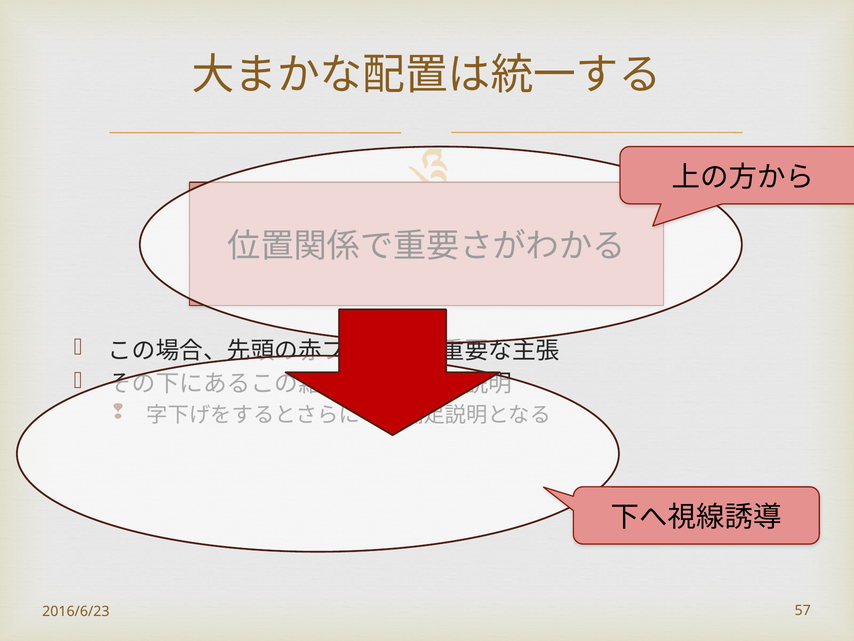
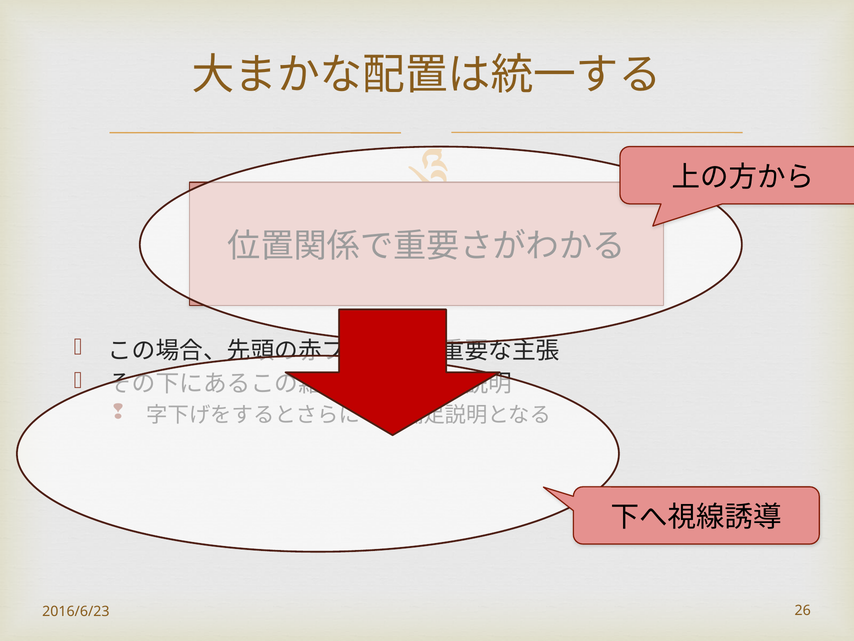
57: 57 -> 26 (803, 610)
